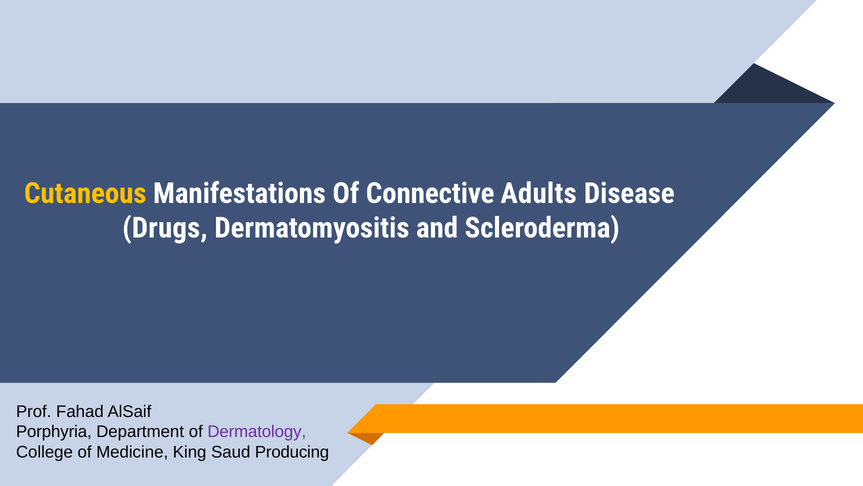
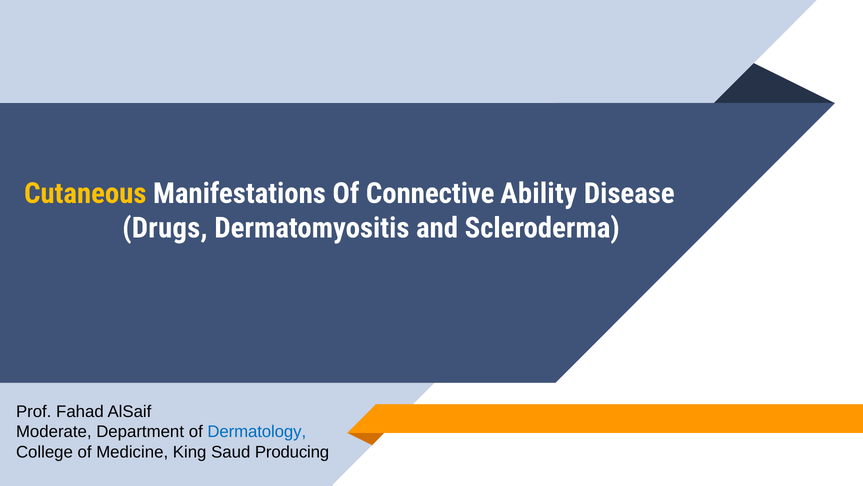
Adults: Adults -> Ability (539, 193)
Porphyria: Porphyria -> Moderate (54, 431)
Dermatology colour: purple -> blue (257, 431)
